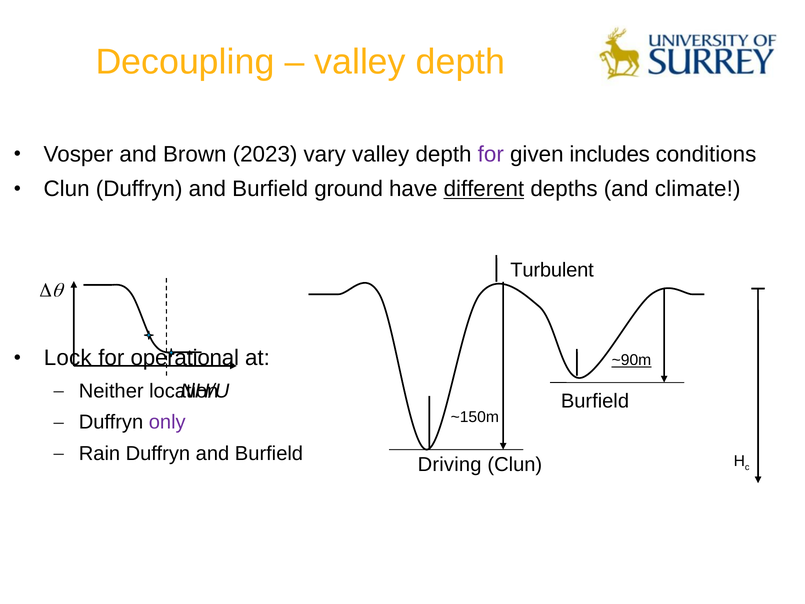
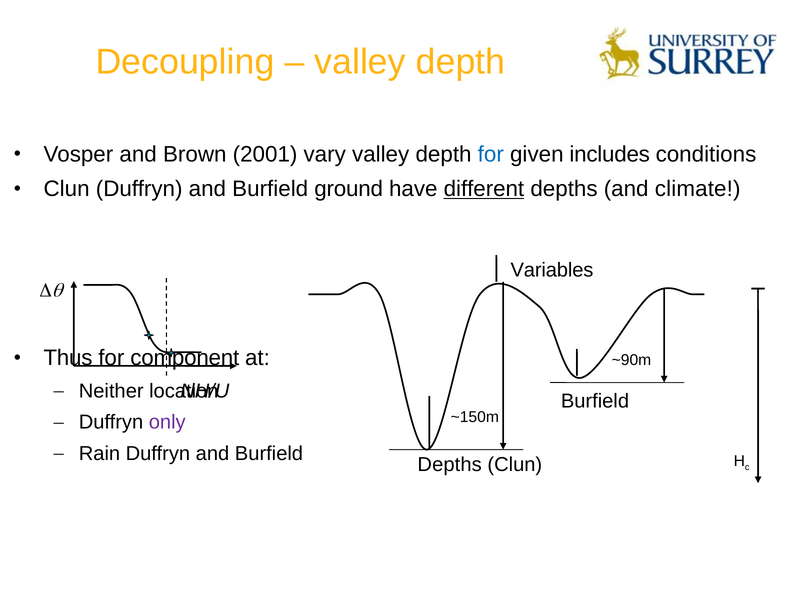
2023: 2023 -> 2001 (265, 154)
for colour: purple -> blue (491, 154)
Turbulent: Turbulent -> Variables (552, 270)
Lock: Lock -> Thus (68, 358)
operational: operational -> component (185, 358)
~90m underline: present -> none (631, 360)
Driving: Driving -> Depths (450, 465)
